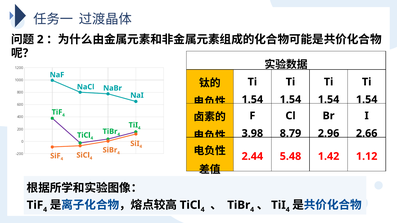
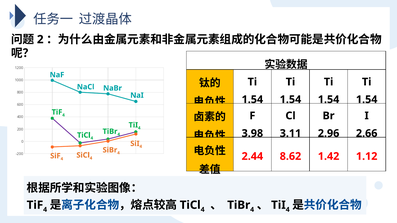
8.79: 8.79 -> 3.11 (290, 134)
5.48: 5.48 -> 8.62 (290, 157)
